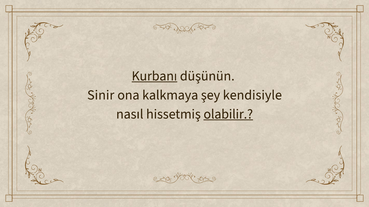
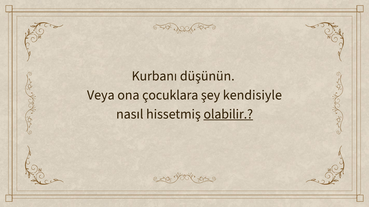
Kurbanı underline: present -> none (154, 76)
Sinir: Sinir -> Veya (101, 95)
kalkmaya: kalkmaya -> çocuklara (170, 95)
